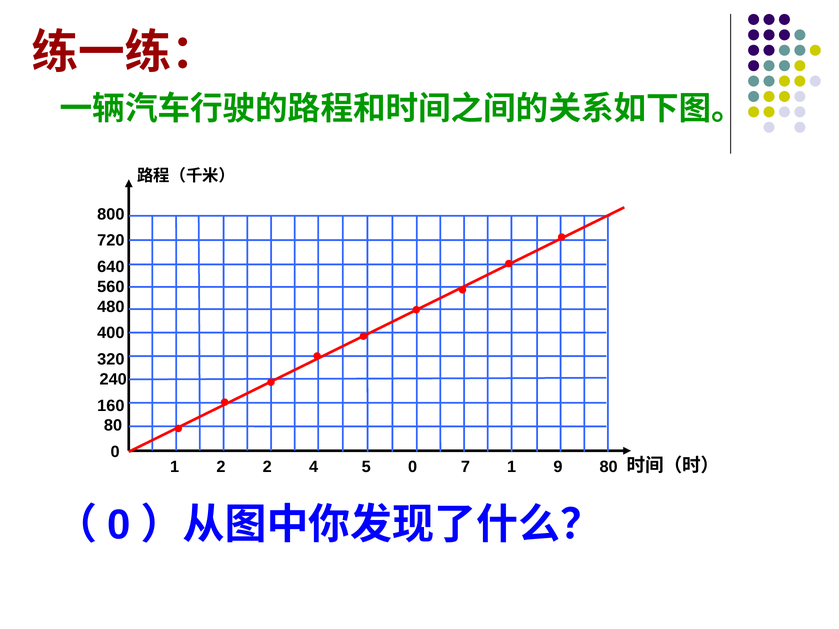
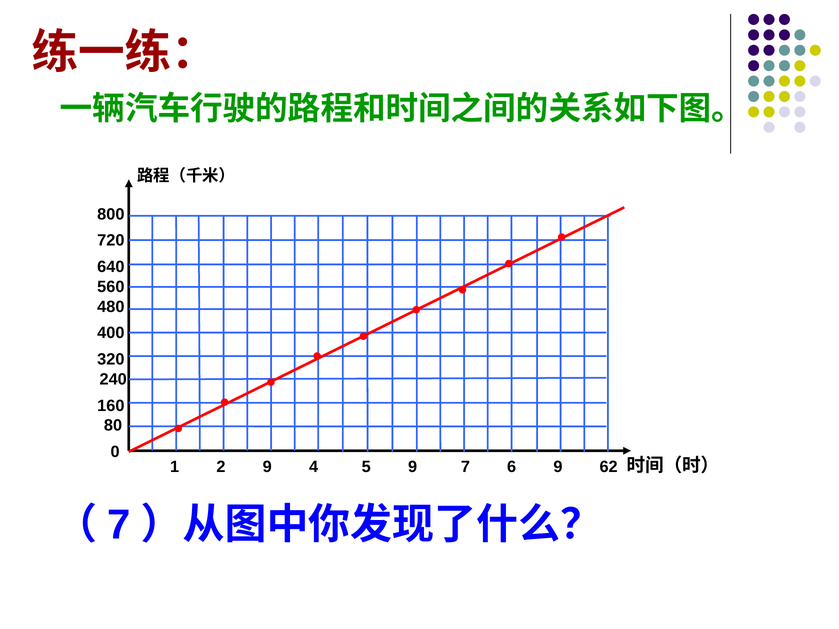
2 2: 2 -> 9 (267, 467)
5 0: 0 -> 9 (413, 467)
7 1: 1 -> 6 (512, 467)
9 80: 80 -> 62 (609, 467)
0: 0 -> 7 (119, 525)
